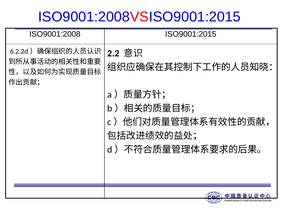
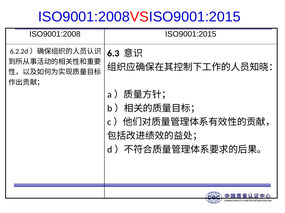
2.2: 2.2 -> 6.3 (113, 54)
